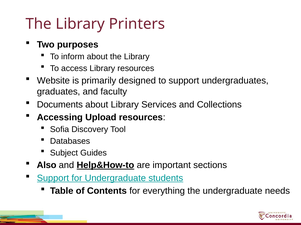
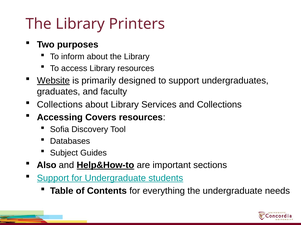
Website underline: none -> present (53, 81)
Documents: Documents -> Collections (60, 105)
Upload: Upload -> Covers (101, 118)
